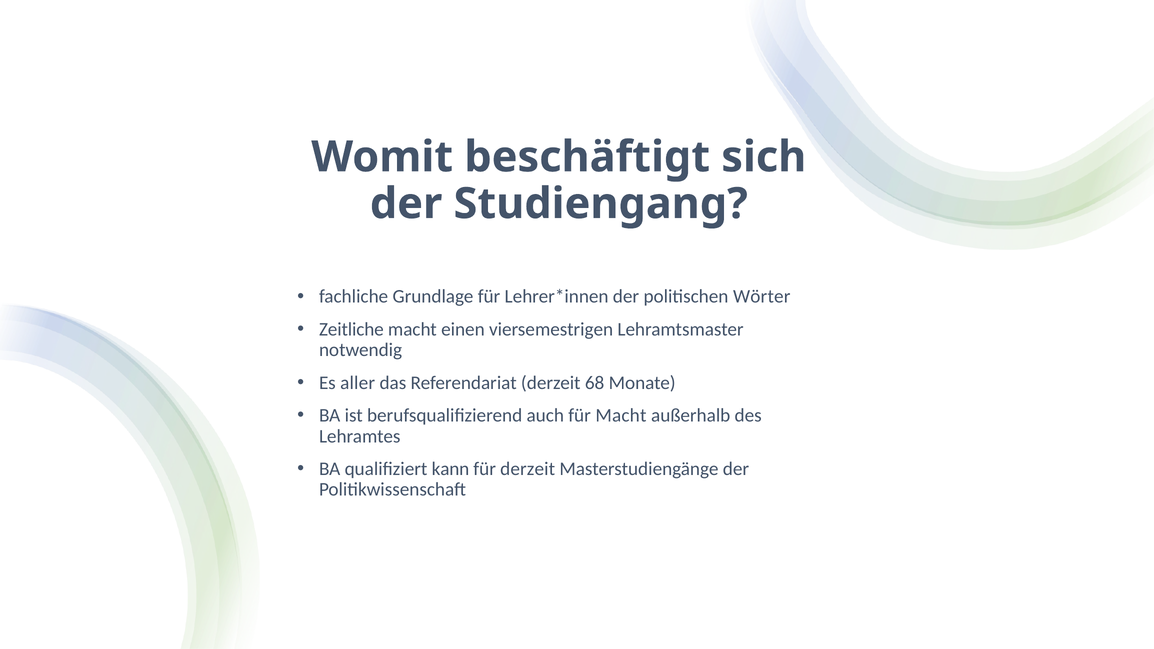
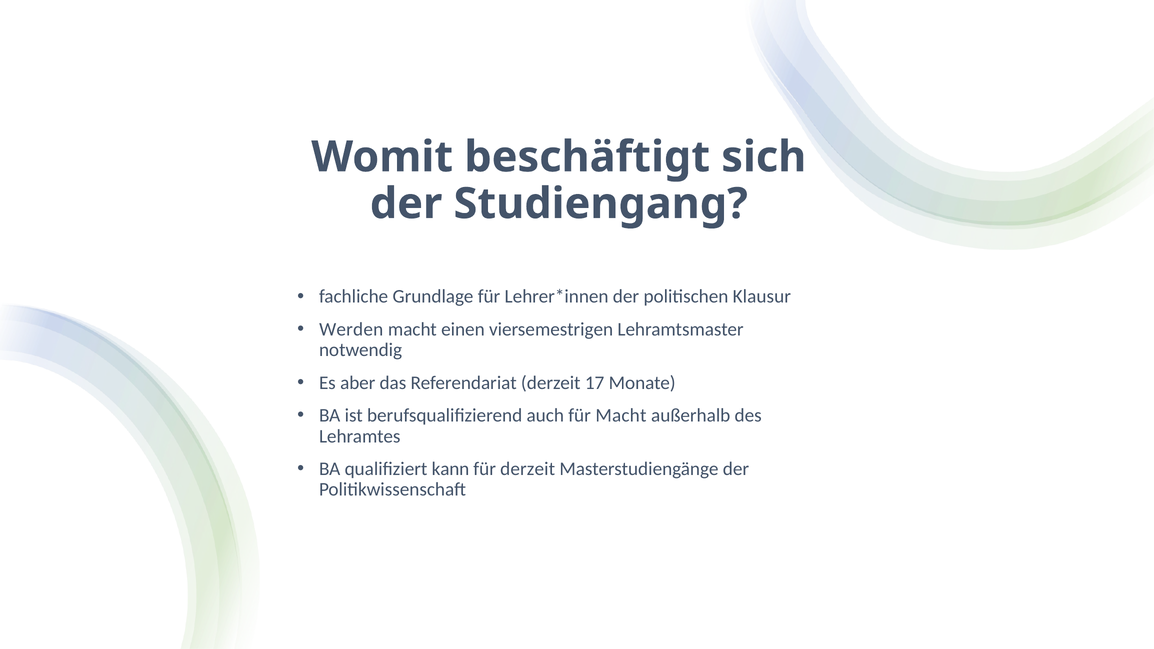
Wörter: Wörter -> Klausur (762, 297)
Zeitliche: Zeitliche -> Werden (351, 329)
aller: aller -> aber (358, 383)
68: 68 -> 17 (595, 383)
